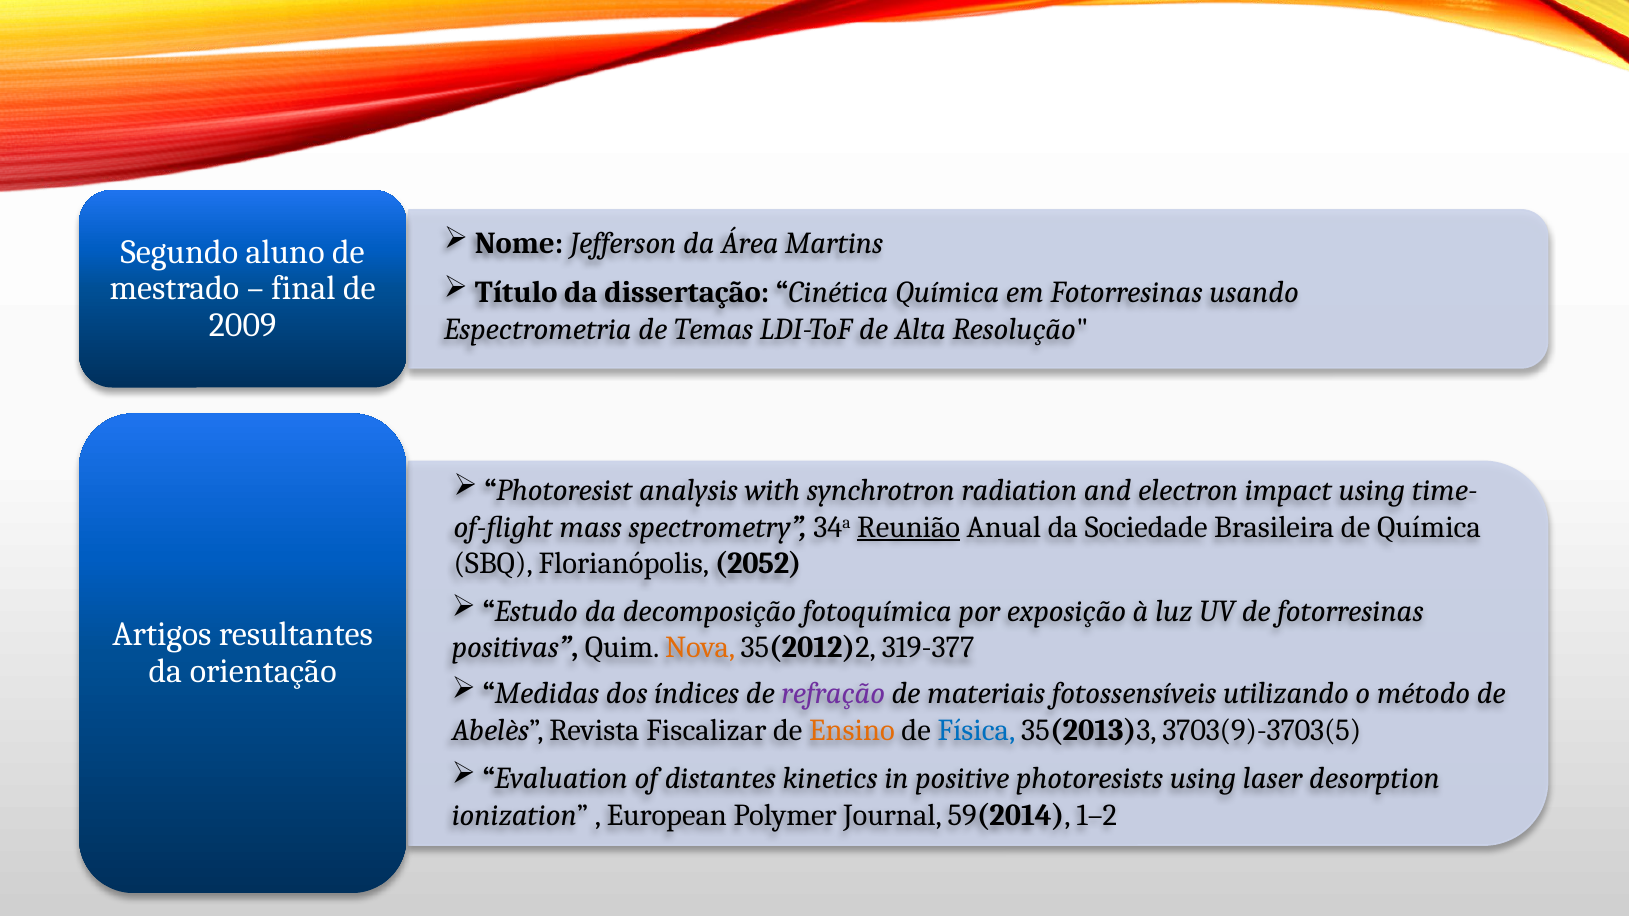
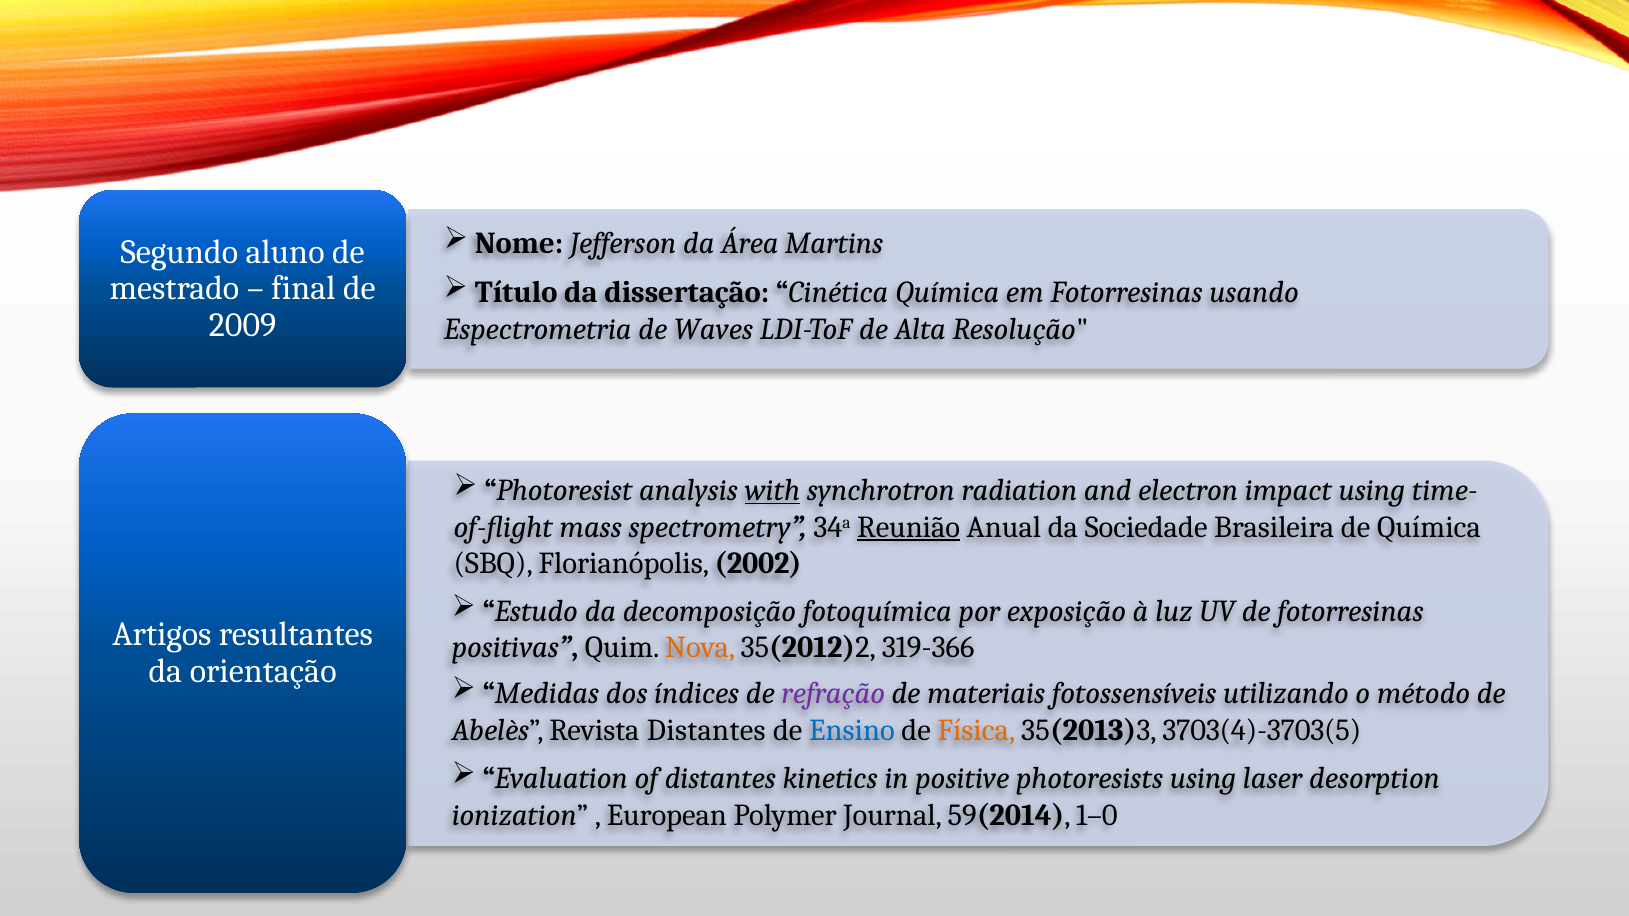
Temas: Temas -> Waves (714, 330)
with underline: none -> present (772, 491)
2052: 2052 -> 2002 (758, 564)
319-377: 319-377 -> 319-366 (928, 648)
Revista Fiscalizar: Fiscalizar -> Distantes (706, 731)
Ensino colour: orange -> blue (852, 731)
Física colour: blue -> orange (976, 731)
3703(9)-3703(5: 3703(9)-3703(5 -> 3703(4)-3703(5 (1262, 731)
1–2: 1–2 -> 1–0 (1097, 815)
